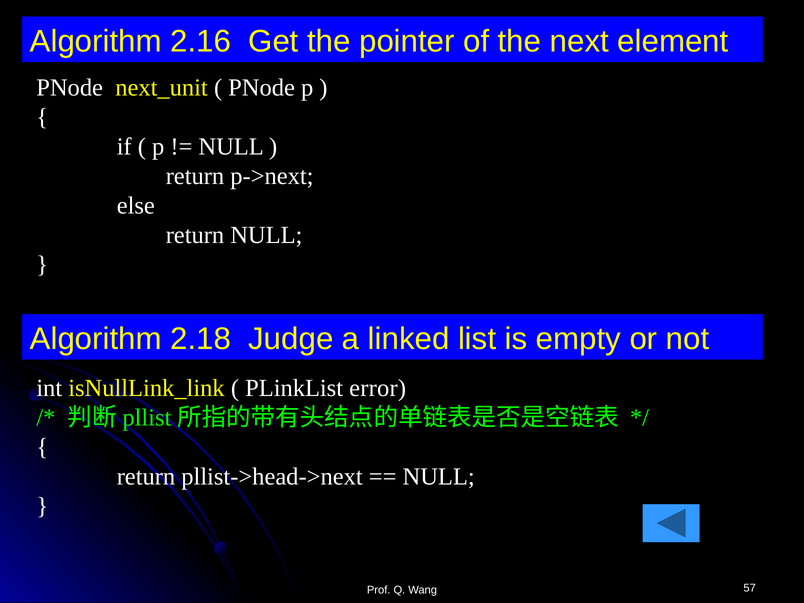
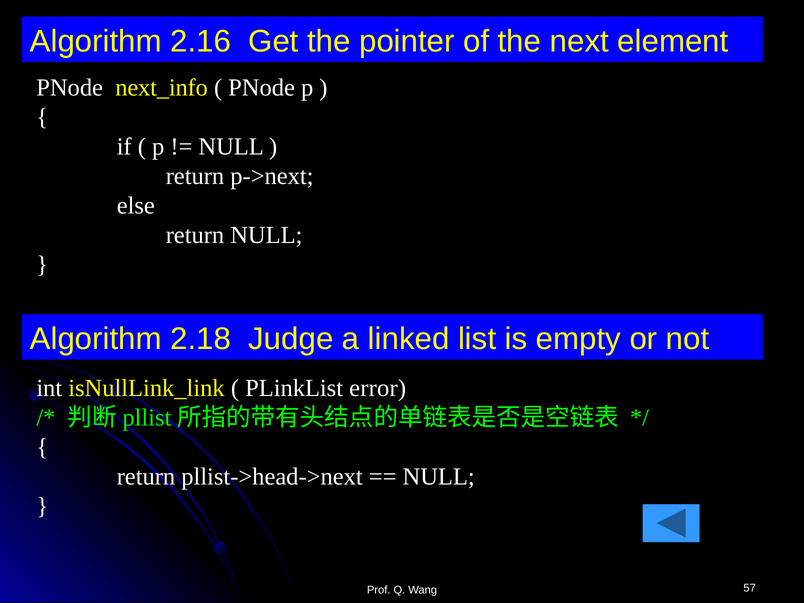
next_unit: next_unit -> next_info (162, 88)
